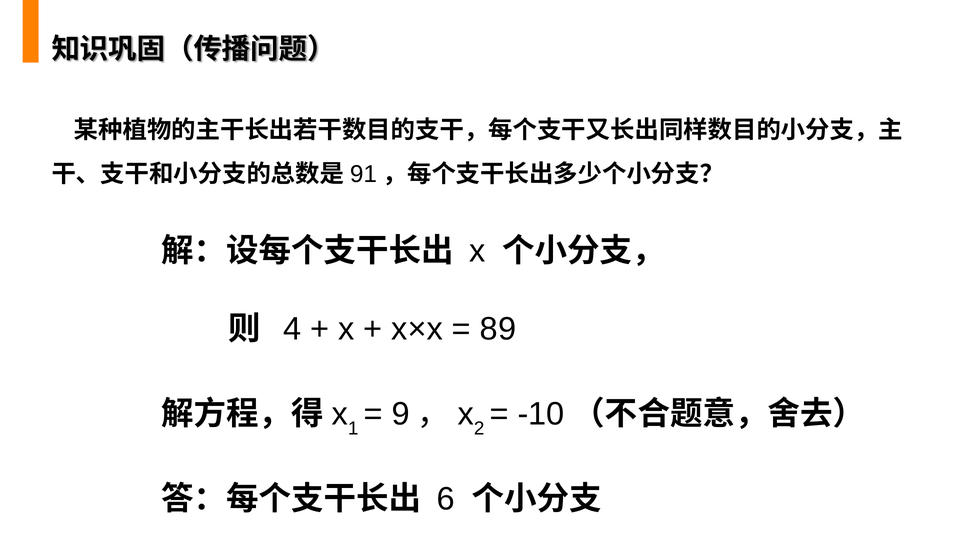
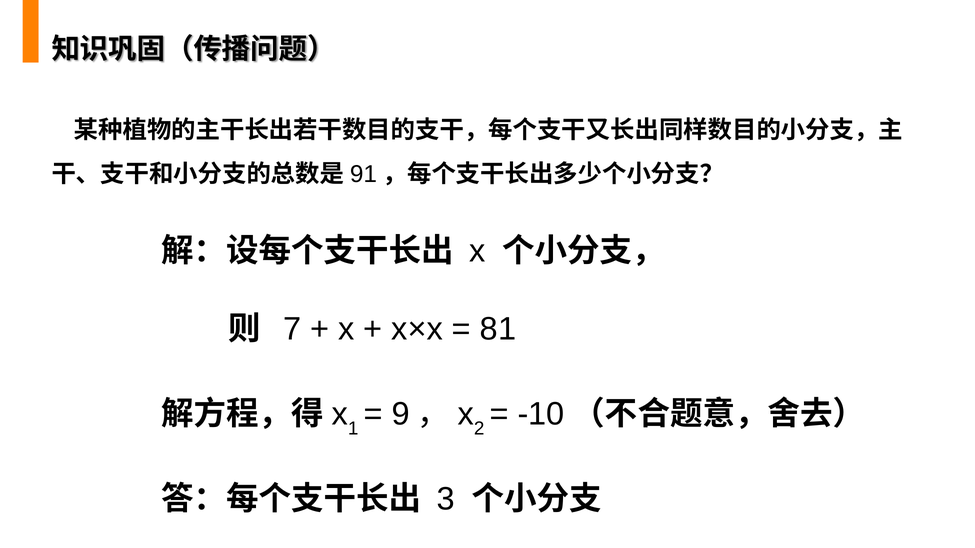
4: 4 -> 7 (292, 329)
89: 89 -> 81 (498, 329)
6: 6 -> 3 (446, 499)
